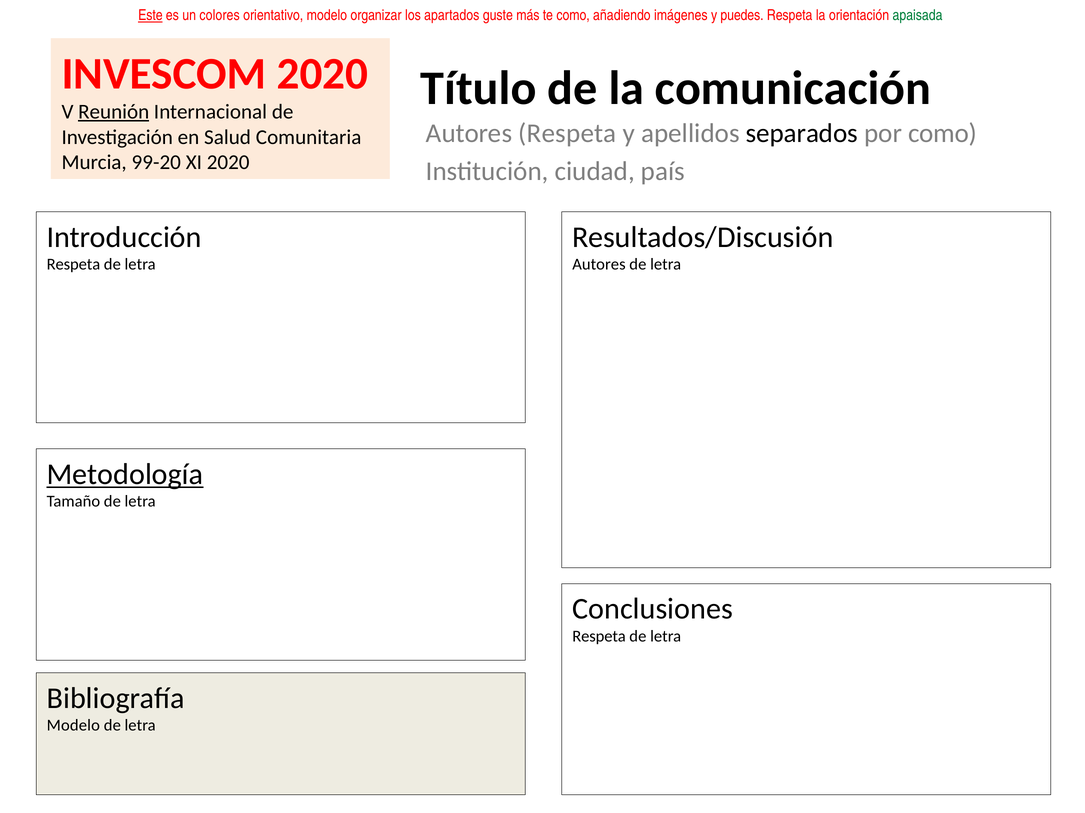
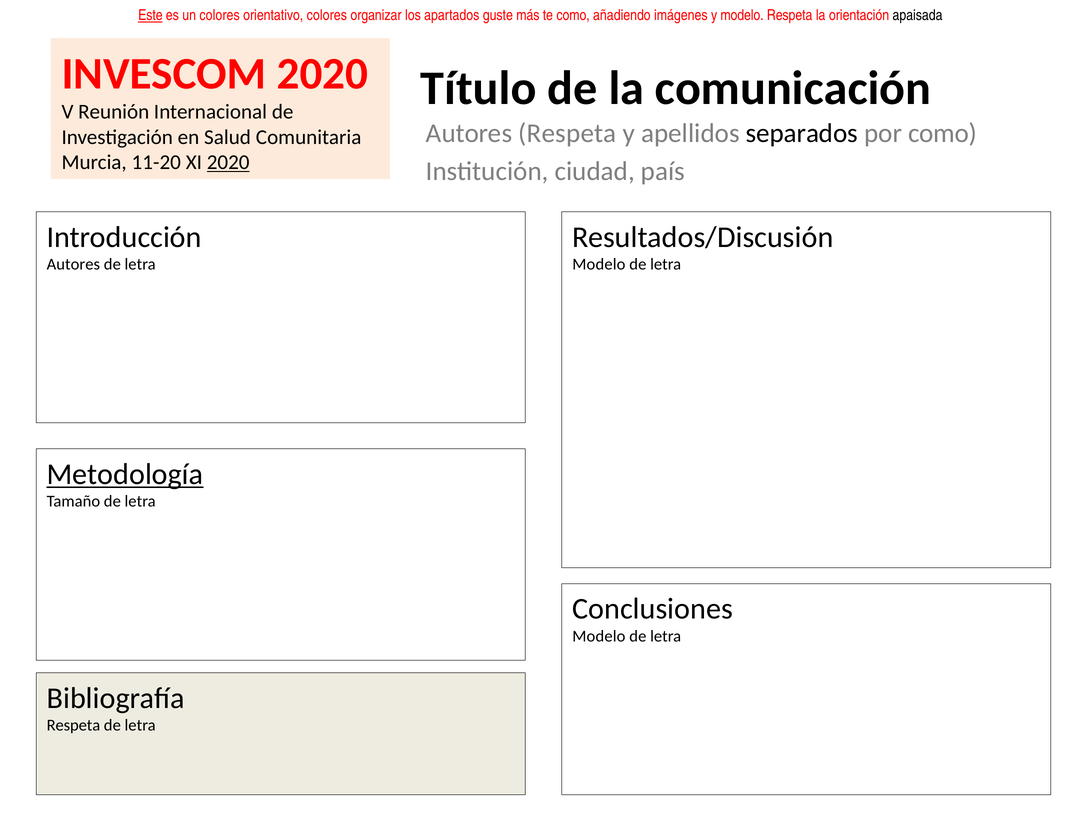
orientativo modelo: modelo -> colores (327, 15)
y puedes: puedes -> modelo (742, 15)
apaisada colour: green -> black (918, 15)
Reunión underline: present -> none (114, 112)
99-20: 99-20 -> 11-20 (156, 163)
2020 underline: none -> present (228, 163)
Respeta: Respeta -> Autores (73, 265)
Autores: Autores -> Modelo (599, 265)
Respeta: Respeta -> Modelo (599, 637)
Modelo: Modelo -> Respeta (73, 726)
